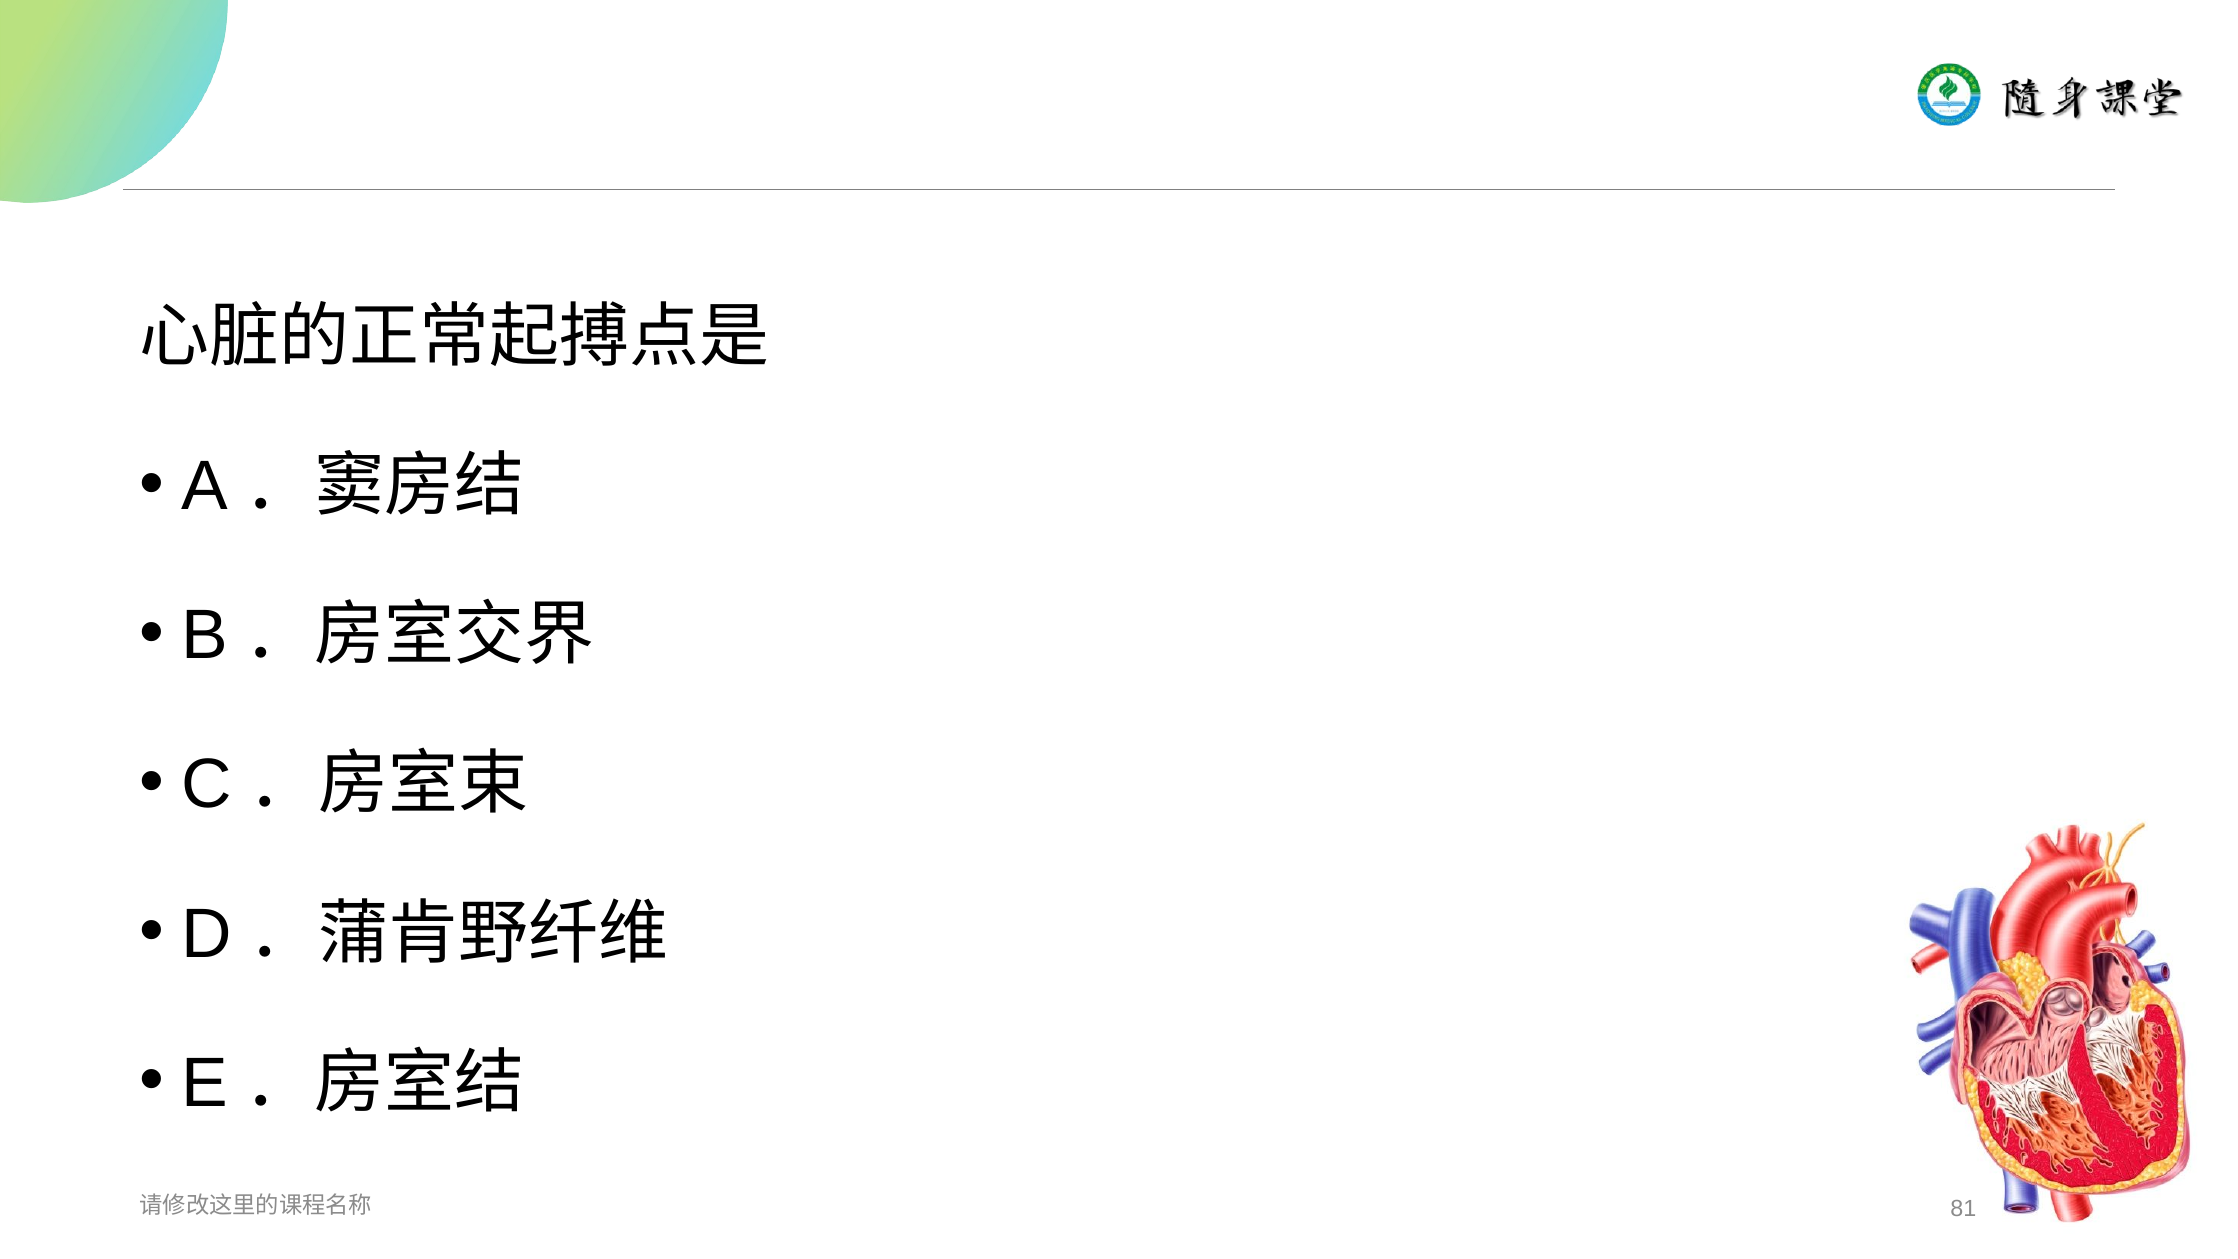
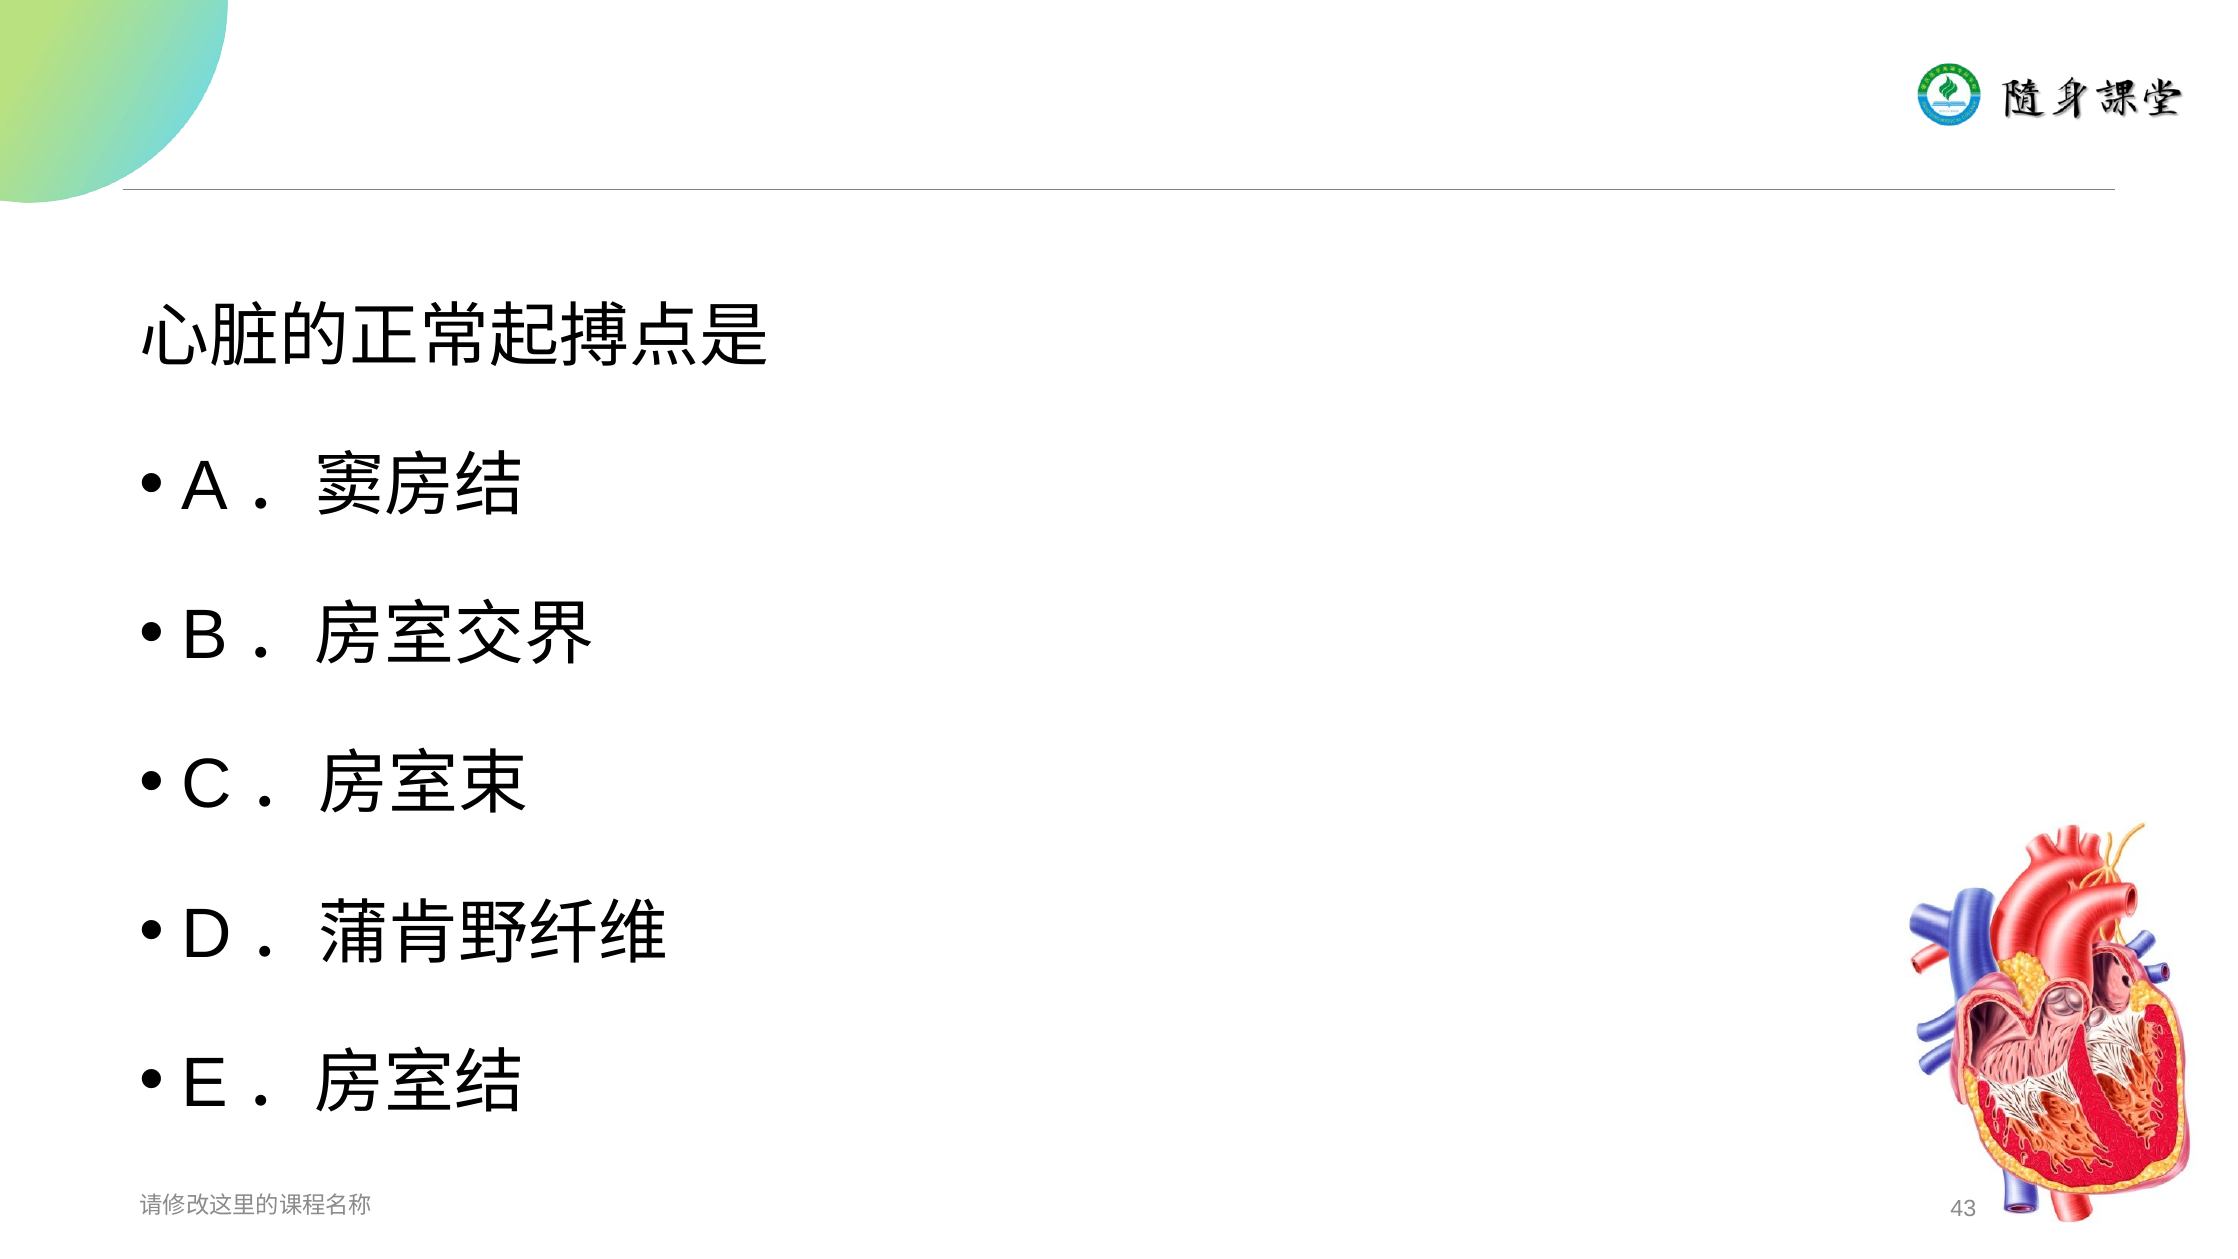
81: 81 -> 43 (1963, 1208)
